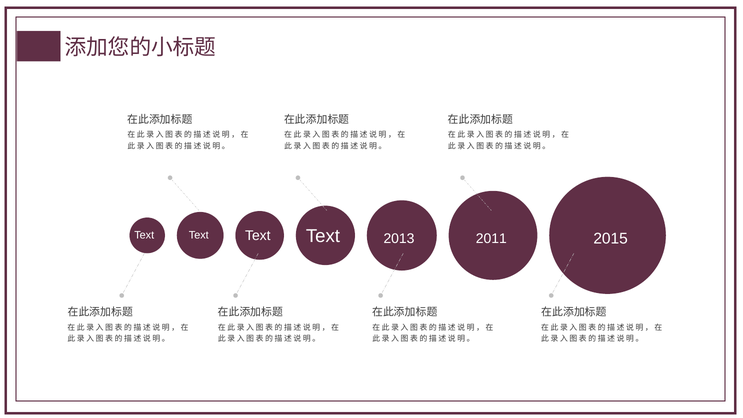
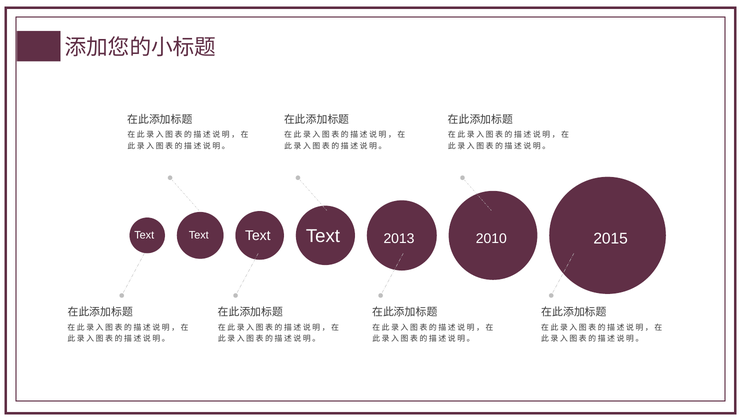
2011: 2011 -> 2010 (491, 239)
